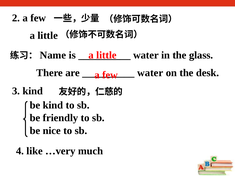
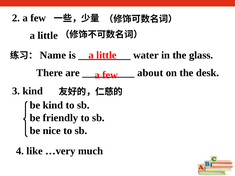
water: water -> about (150, 73)
